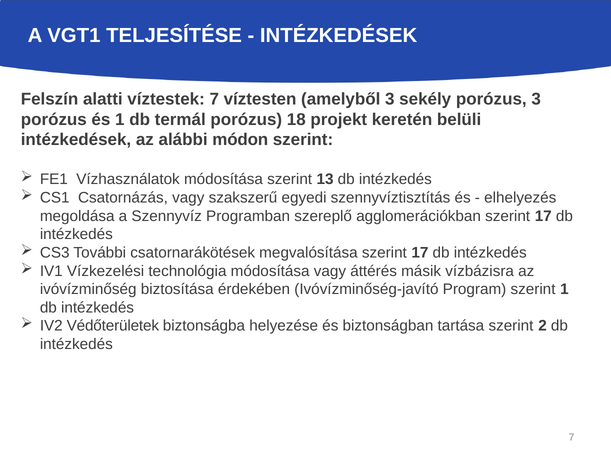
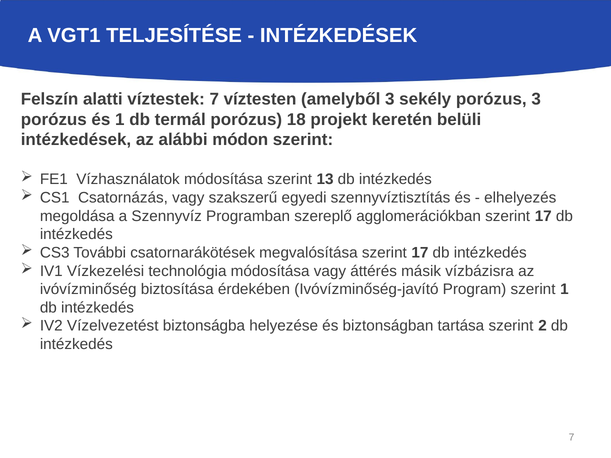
Védőterületek: Védőterületek -> Vízelvezetést (113, 326)
